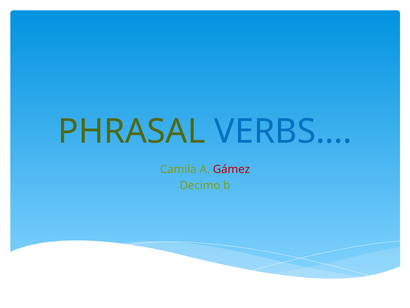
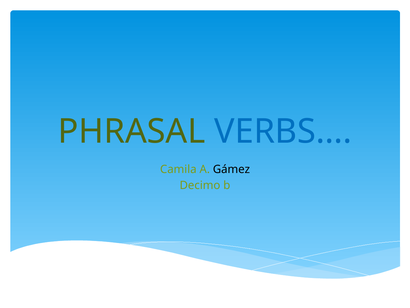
Gámez colour: red -> black (231, 169)
